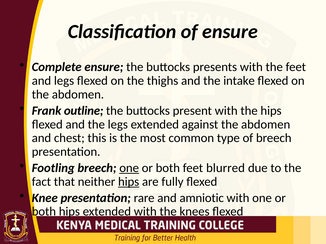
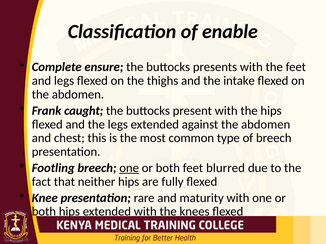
of ensure: ensure -> enable (230, 32)
outline: outline -> caught (84, 111)
hips underline: present -> none (129, 182)
amniotic: amniotic -> maturity (202, 198)
